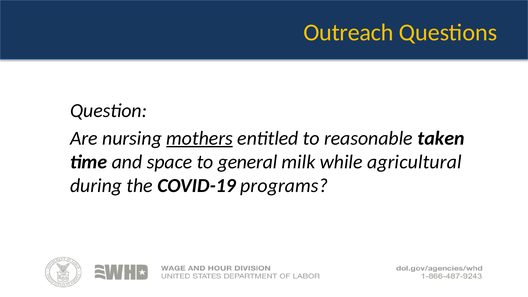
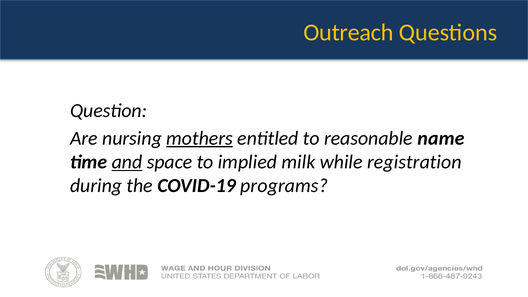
taken: taken -> name (441, 138)
and underline: none -> present (127, 162)
general: general -> implied (247, 162)
agricultural: agricultural -> registration (414, 162)
